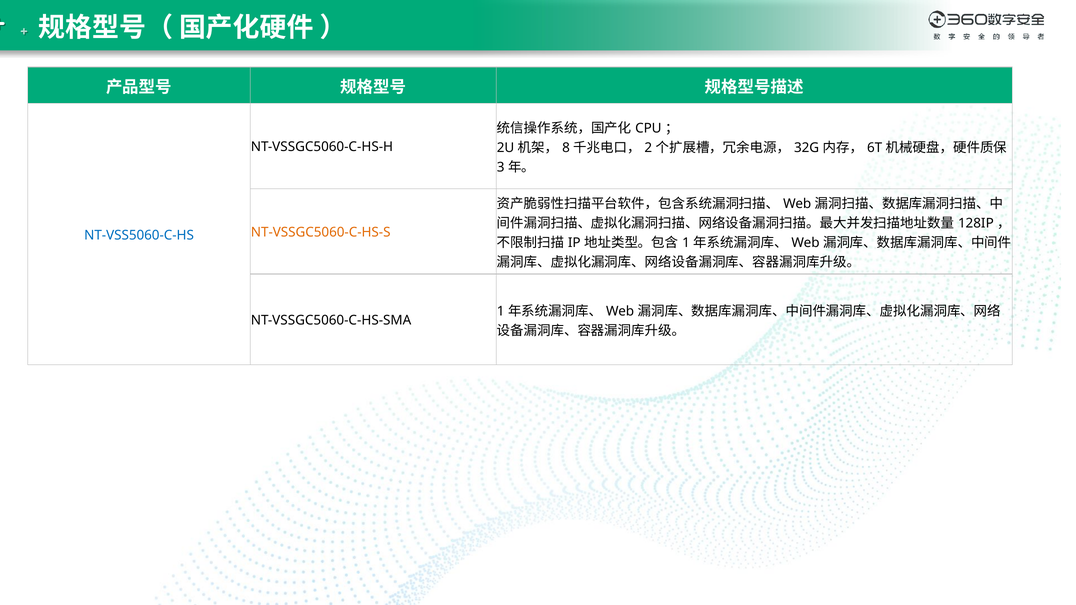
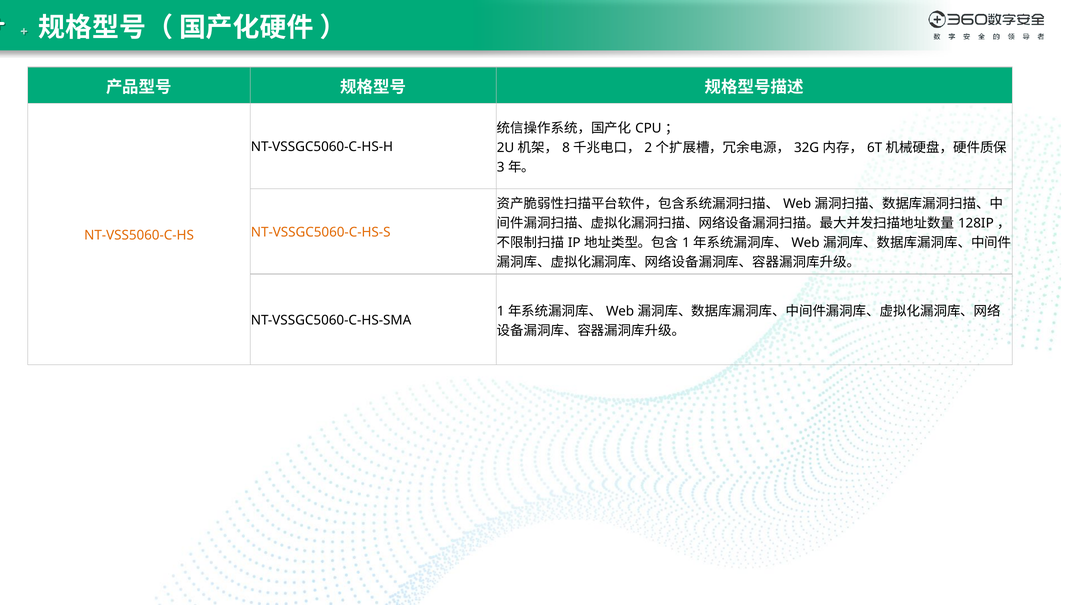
NT-VSS5060-C-HS colour: blue -> orange (139, 235)
